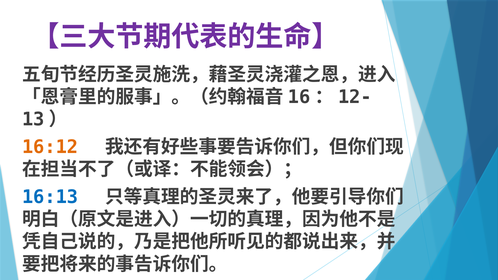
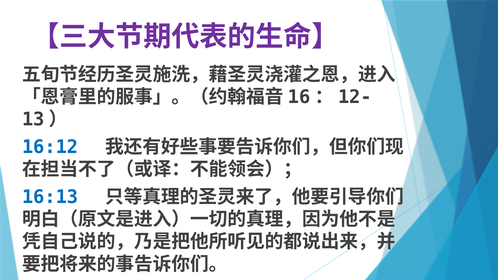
16:12 colour: orange -> blue (50, 147)
